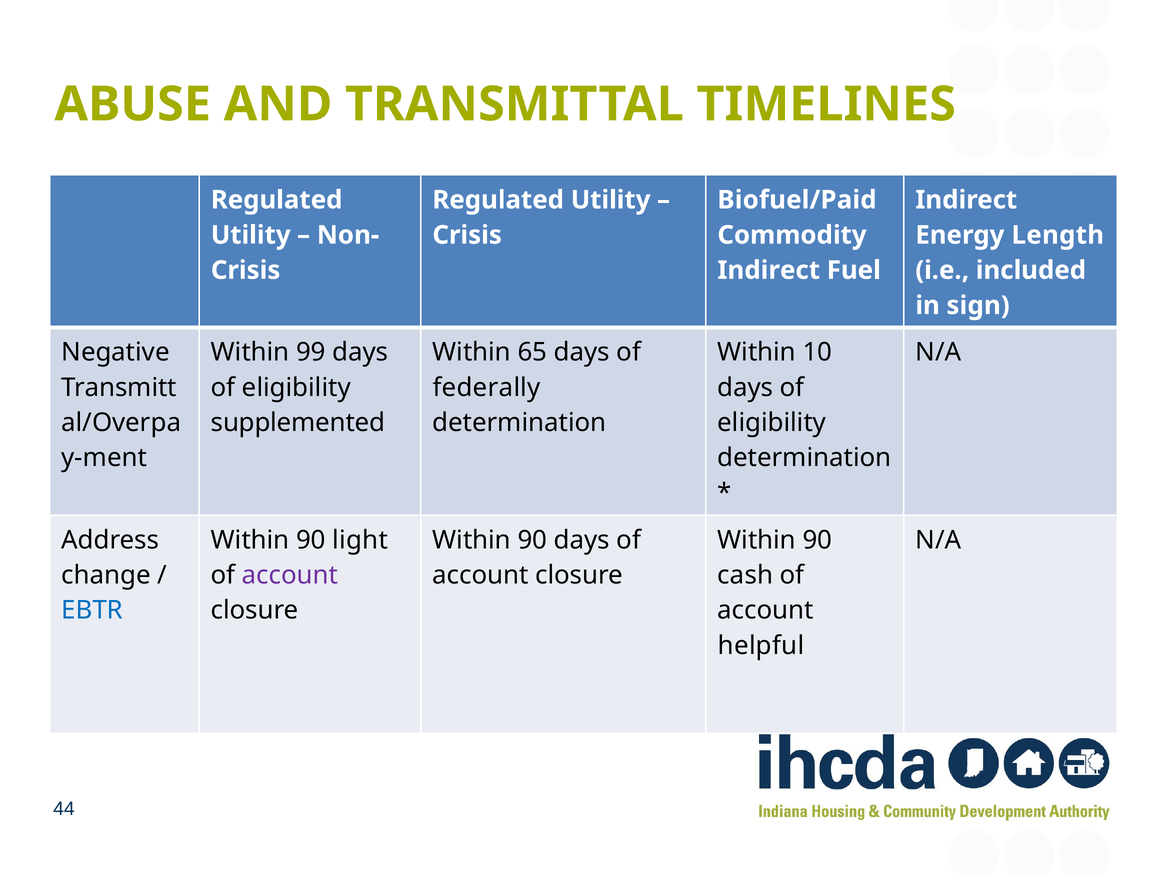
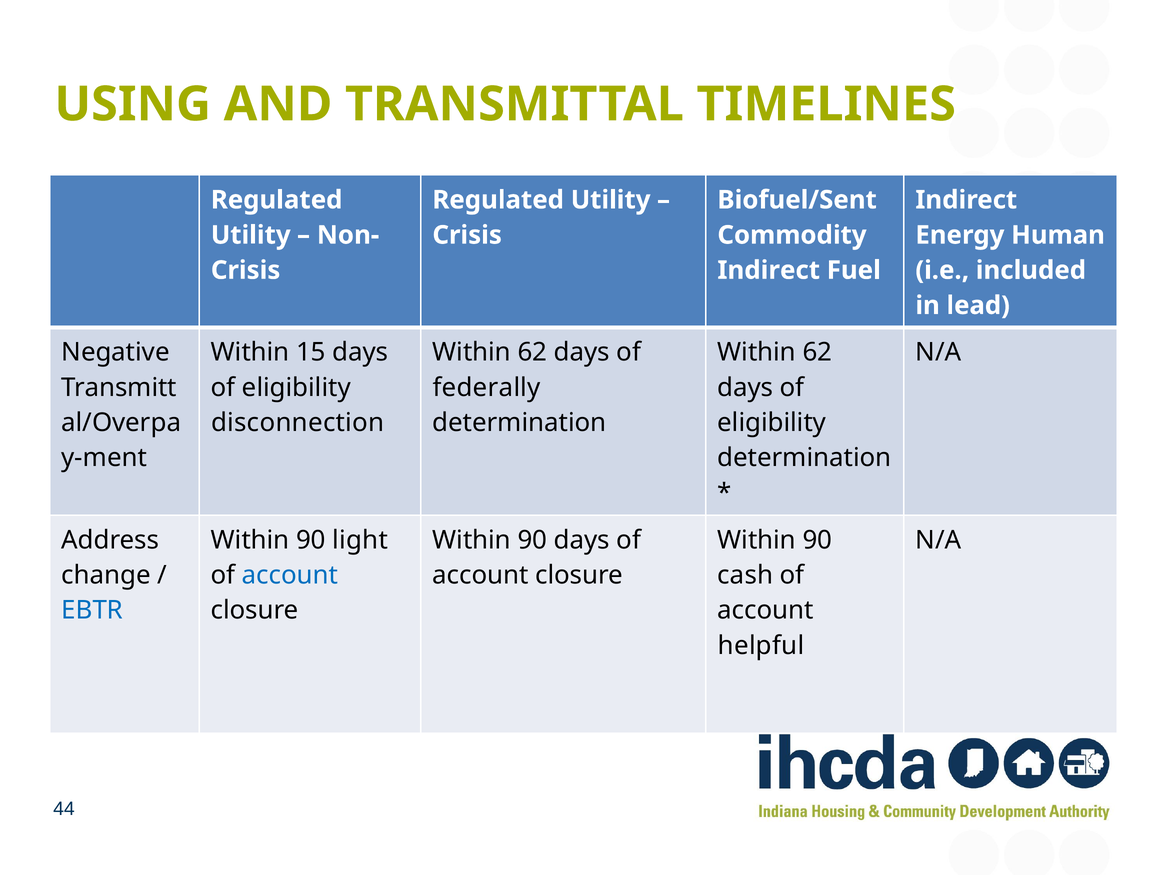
ABUSE: ABUSE -> USING (133, 104)
Biofuel/Paid: Biofuel/Paid -> Biofuel/Sent (797, 200)
Length: Length -> Human (1058, 235)
sign: sign -> lead (978, 306)
99: 99 -> 15 (311, 352)
65: 65 -> 62 (532, 352)
10: 10 -> 62 (817, 352)
supplemented: supplemented -> disconnection (298, 423)
account colour: purple -> blue (290, 575)
